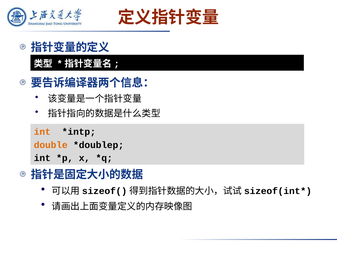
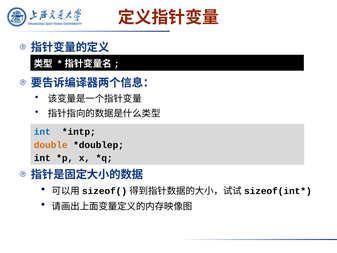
int colour: orange -> blue (42, 132)
